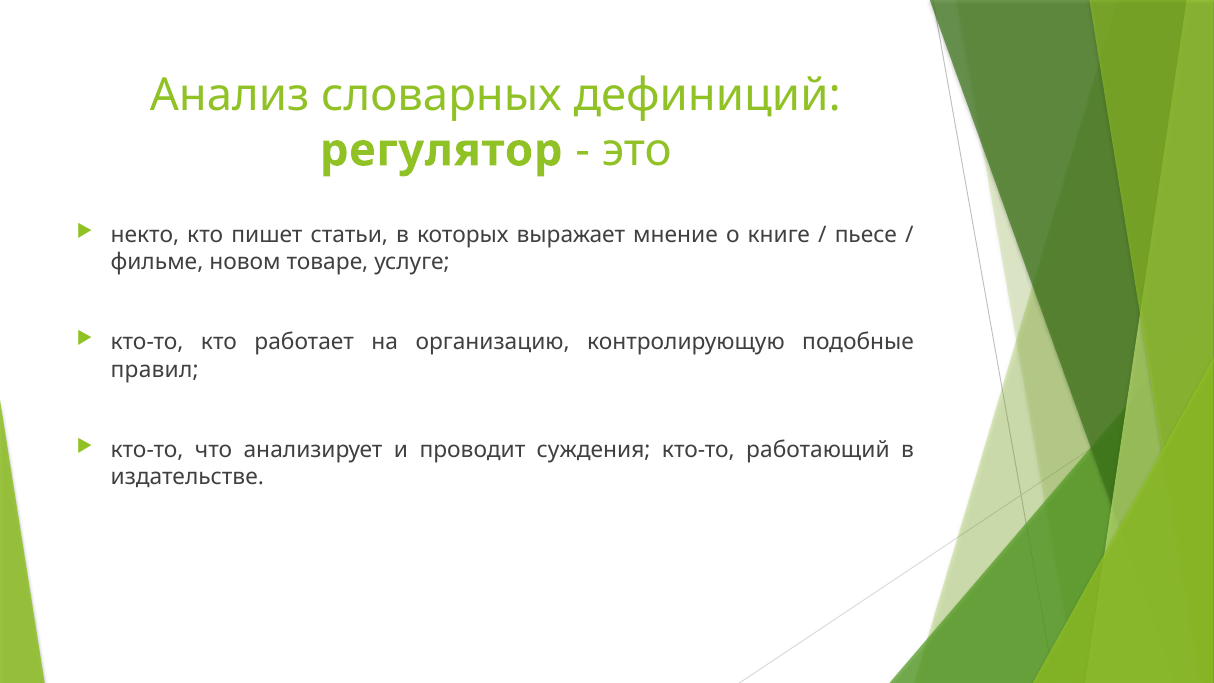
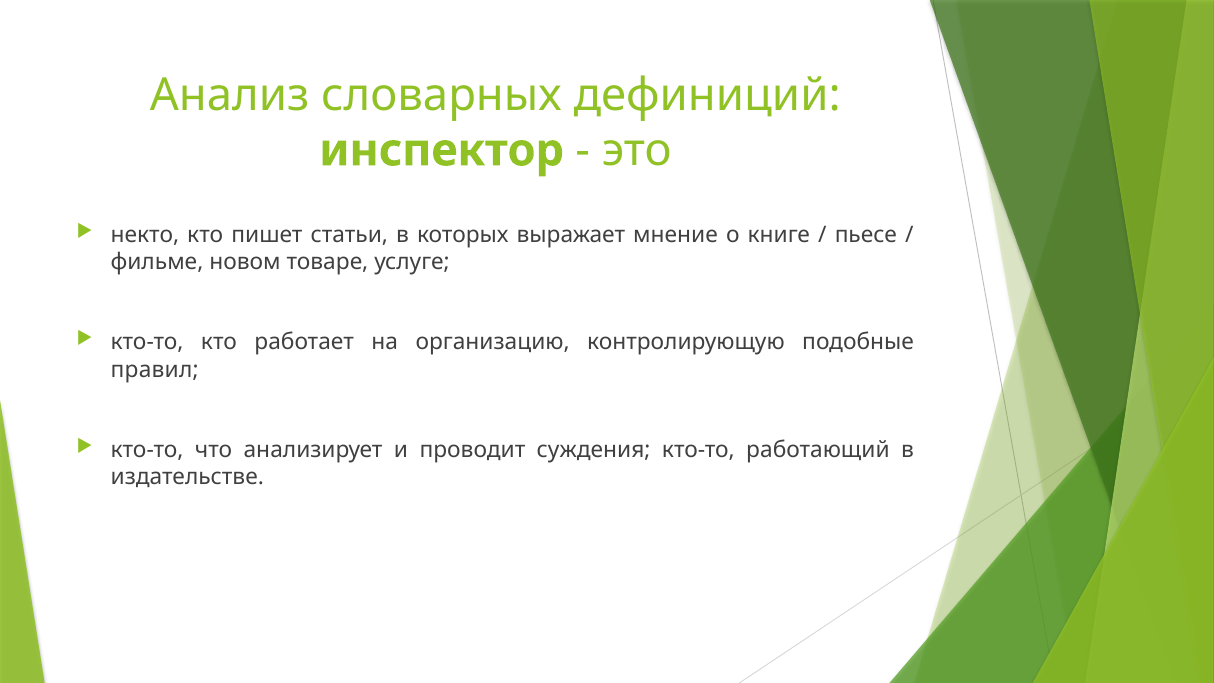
регулятор: регулятор -> инспектор (442, 150)
